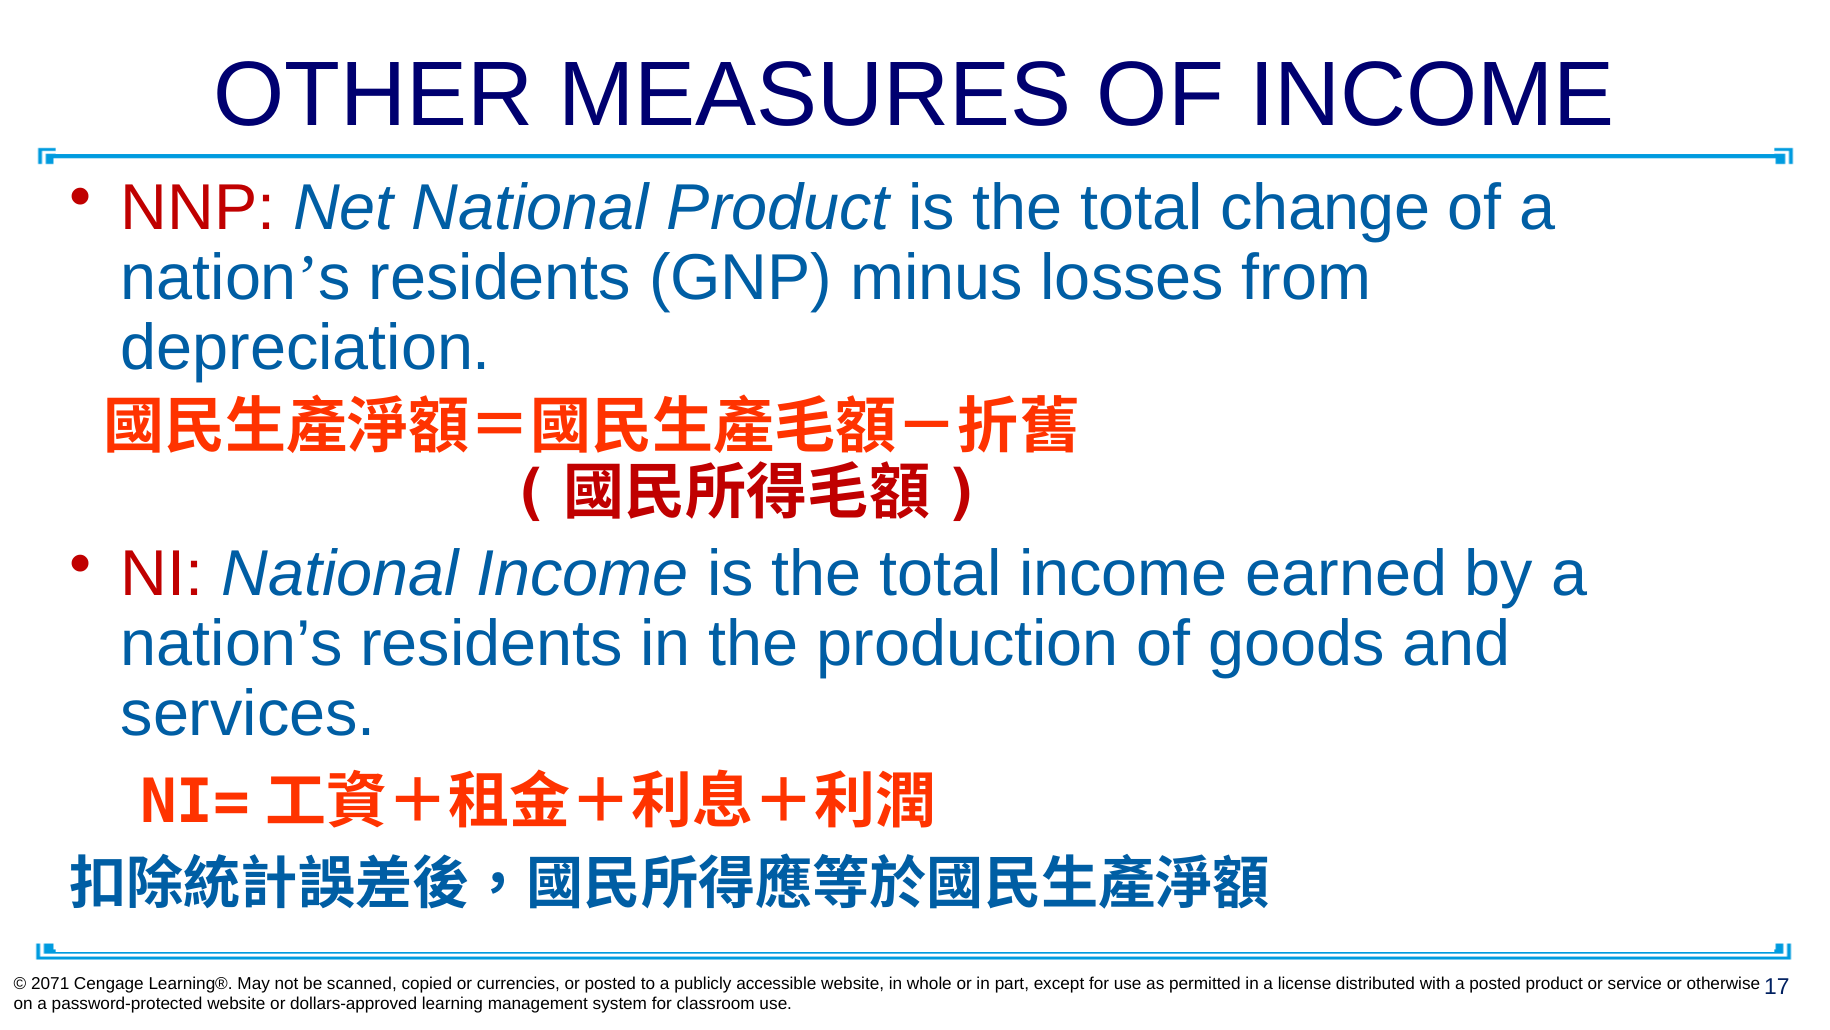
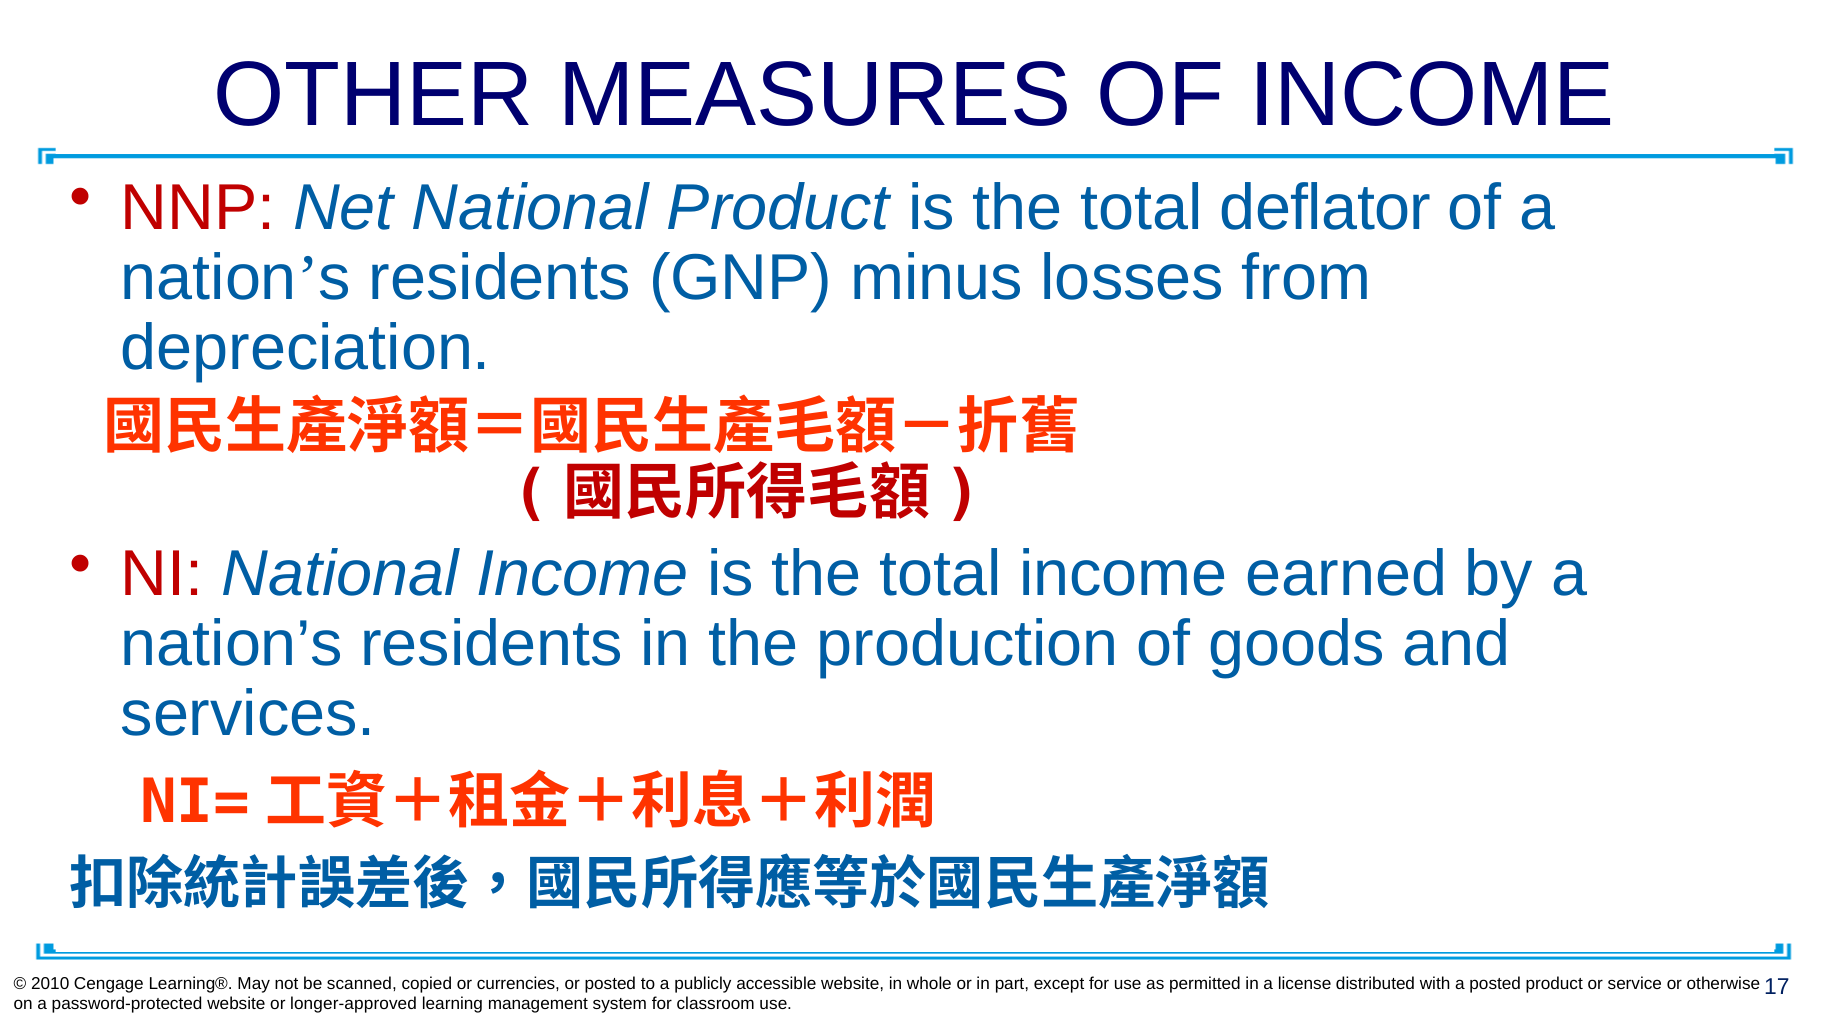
change: change -> deflator (1326, 208)
2071: 2071 -> 2010 (50, 983)
dollars-approved: dollars-approved -> longer-approved (354, 1003)
